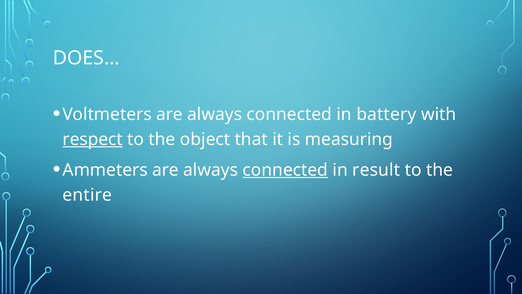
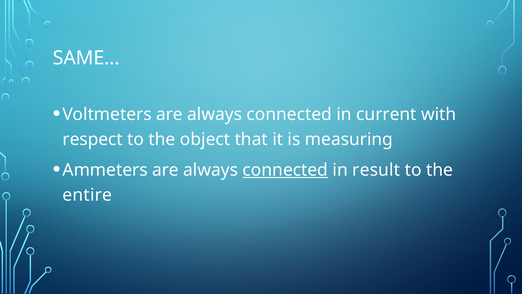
DOES…: DOES… -> SAME… (86, 58)
battery: battery -> current (386, 114)
respect underline: present -> none (93, 139)
